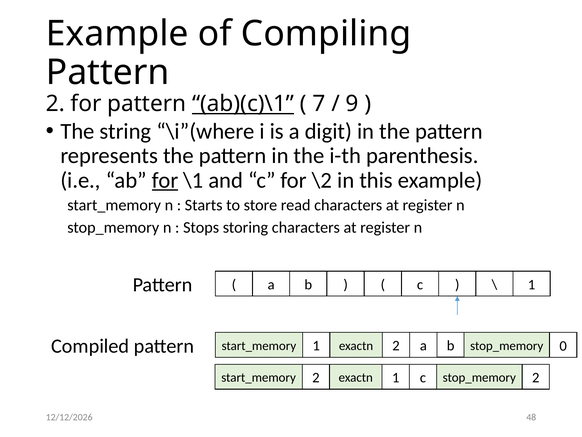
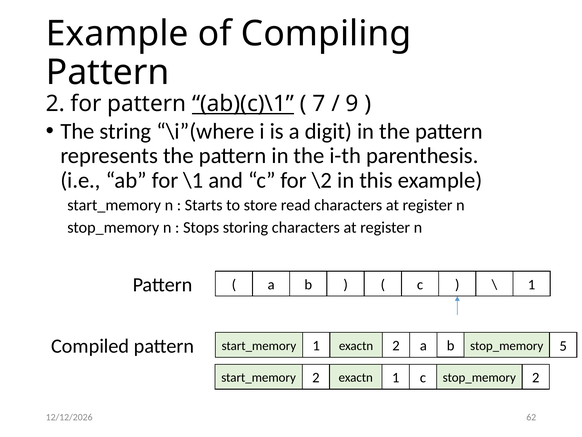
for underline: present -> none (165, 180)
0: 0 -> 5 (563, 345)
48: 48 -> 62 (531, 417)
